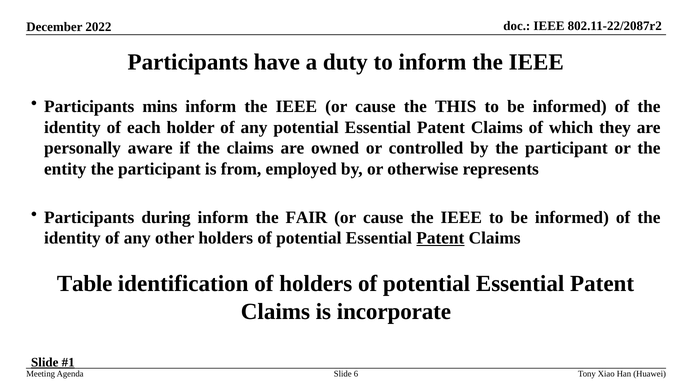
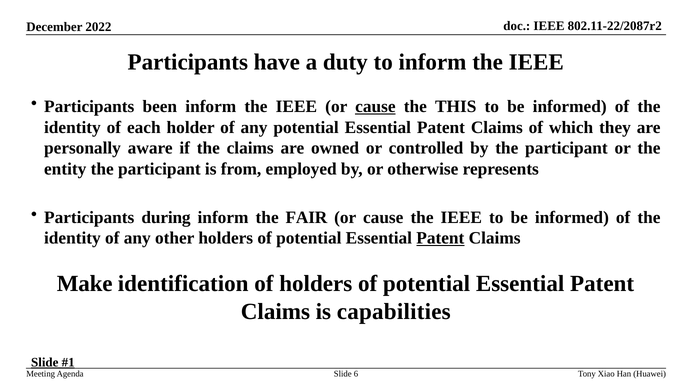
mins: mins -> been (160, 106)
cause underline: none -> present (375, 106)
Table: Table -> Make (85, 283)
incorporate: incorporate -> capabilities (394, 311)
